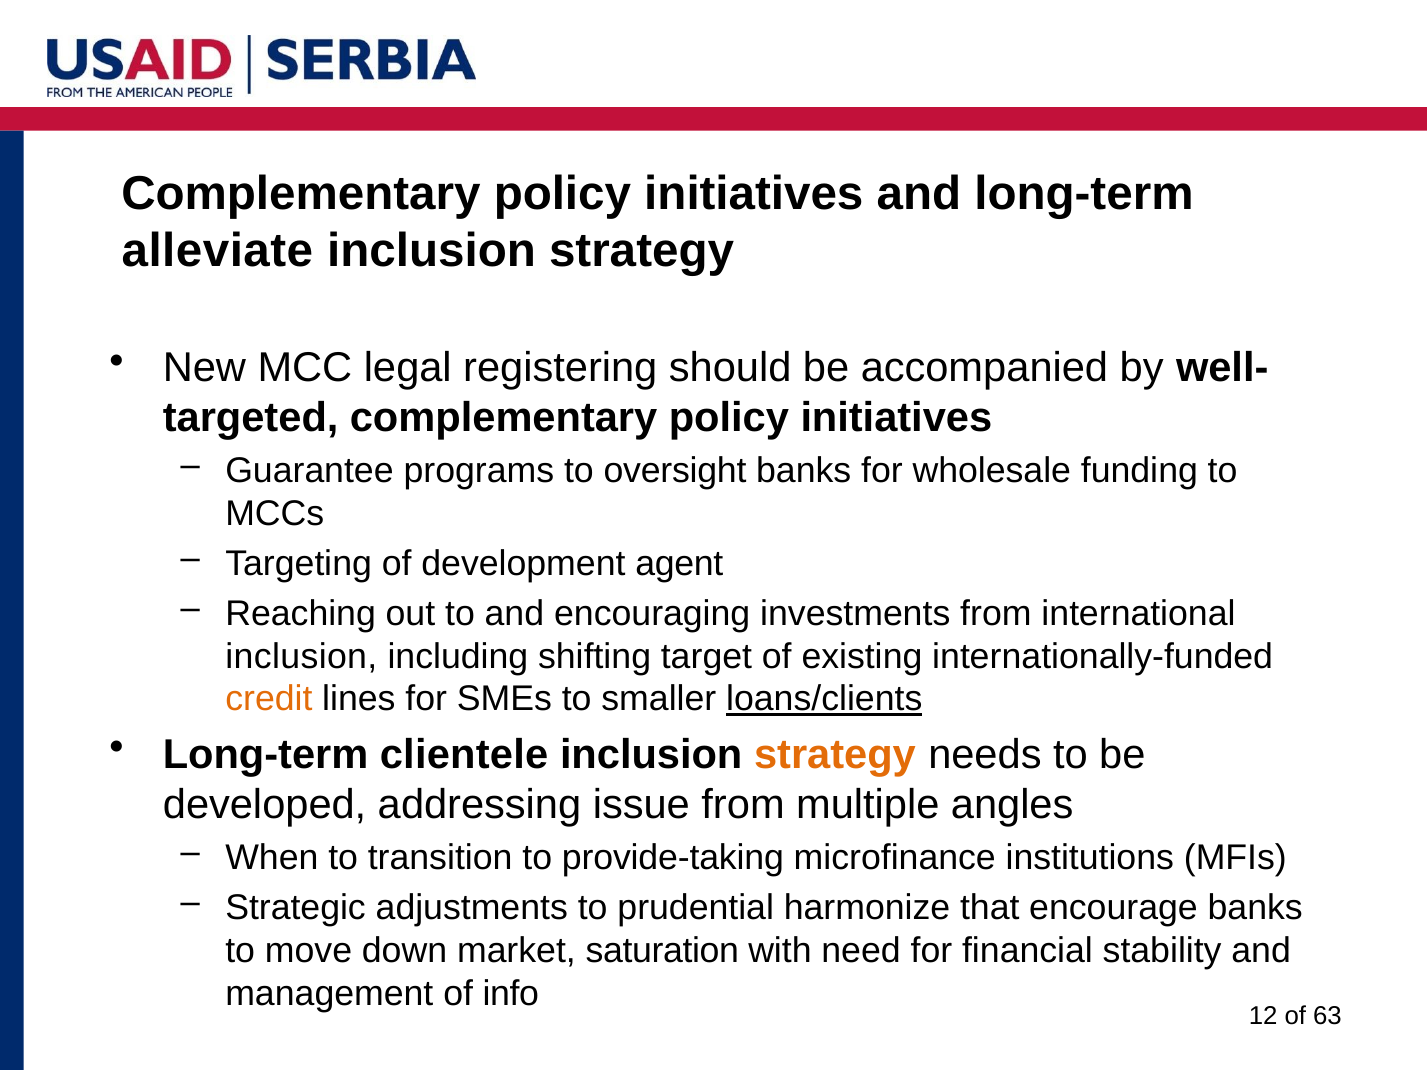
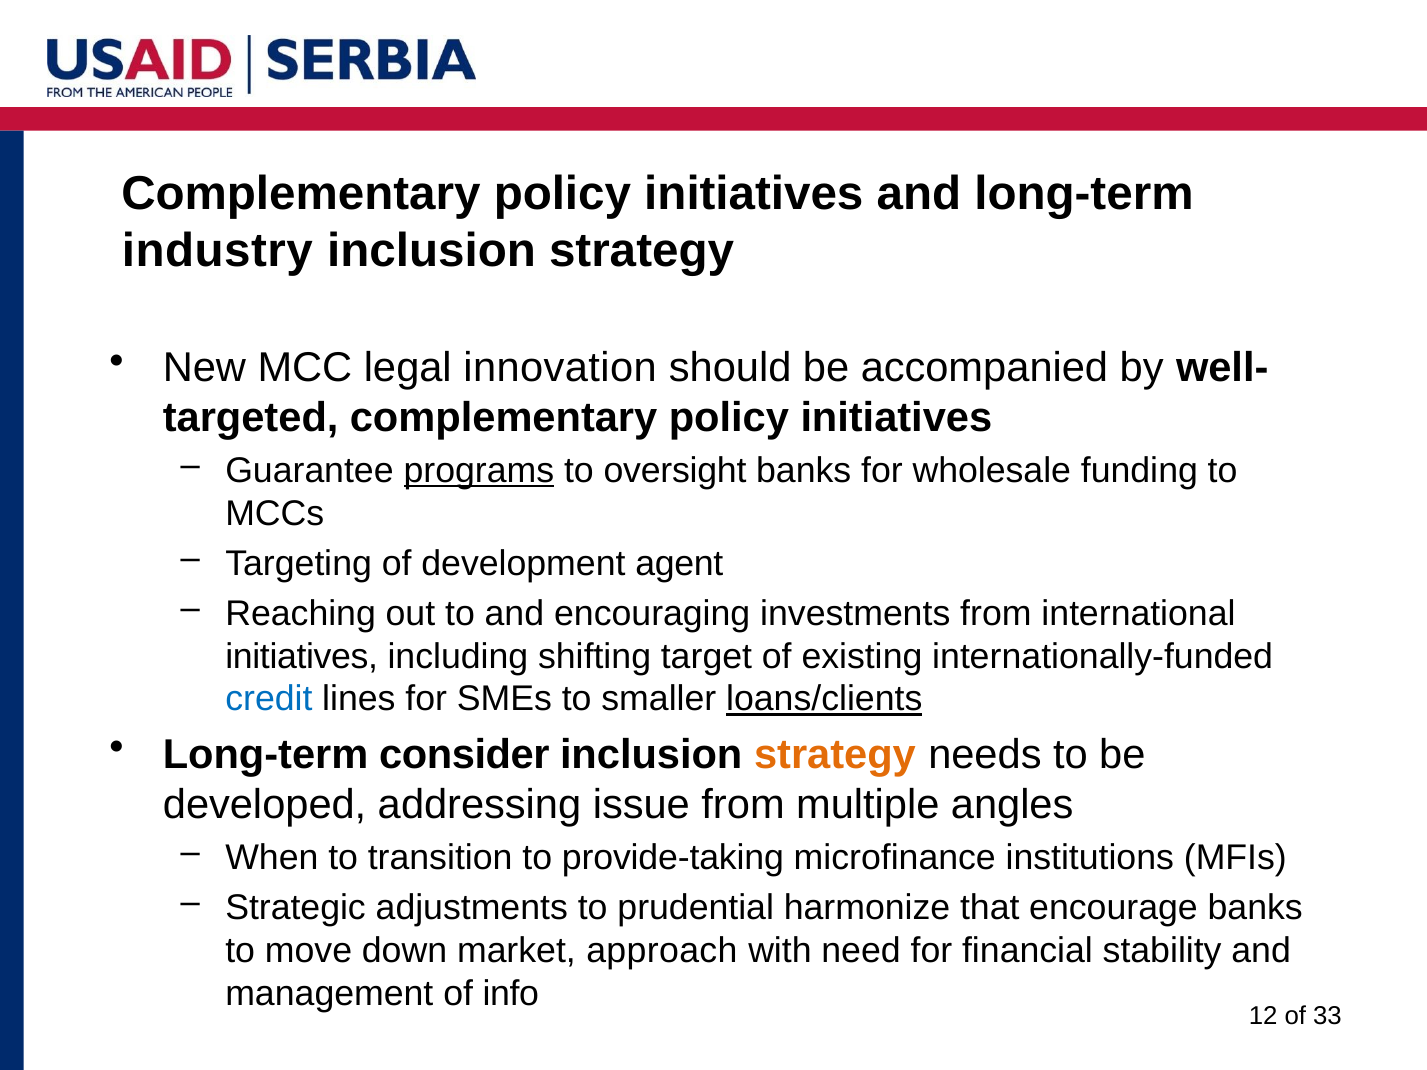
alleviate: alleviate -> industry (217, 251)
registering: registering -> innovation (560, 368)
programs underline: none -> present (479, 471)
inclusion: inclusion -> initiatives (302, 657)
credit colour: orange -> blue (269, 699)
clientele: clientele -> consider (464, 755)
saturation: saturation -> approach (662, 951)
63: 63 -> 33 (1327, 1016)
